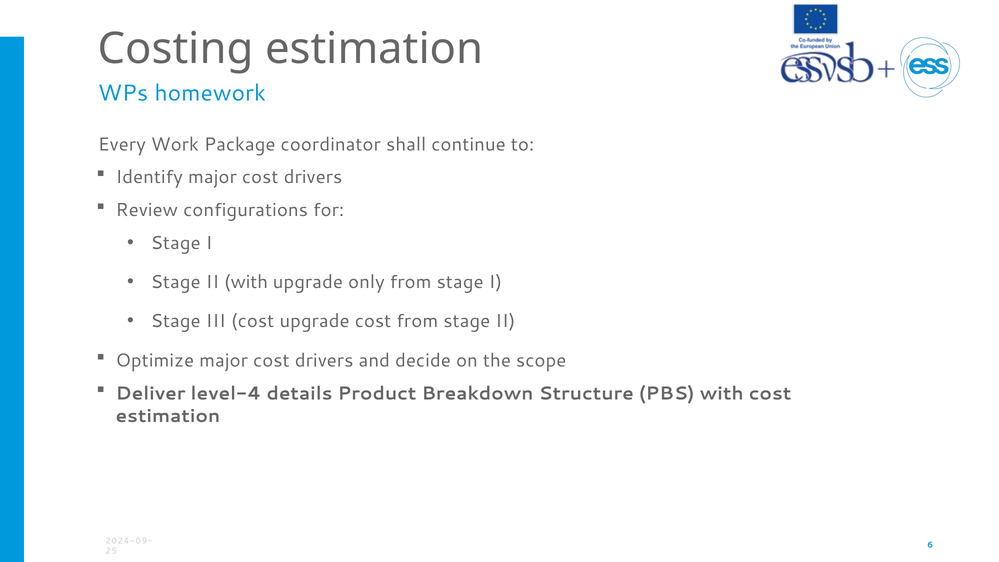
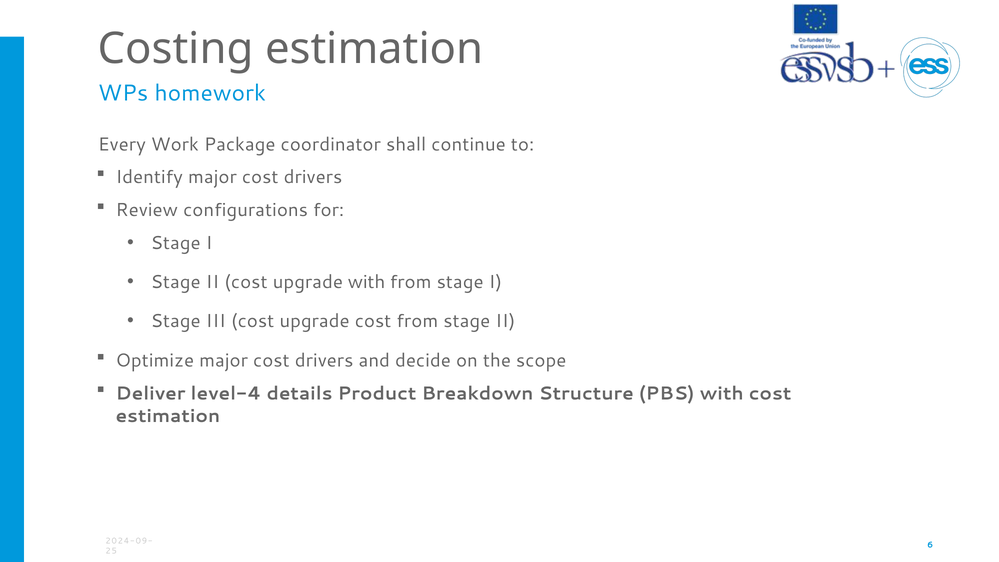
II with: with -> cost (246, 282)
upgrade only: only -> with (366, 282)
